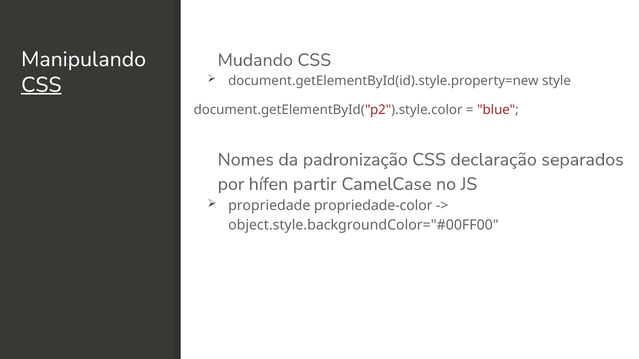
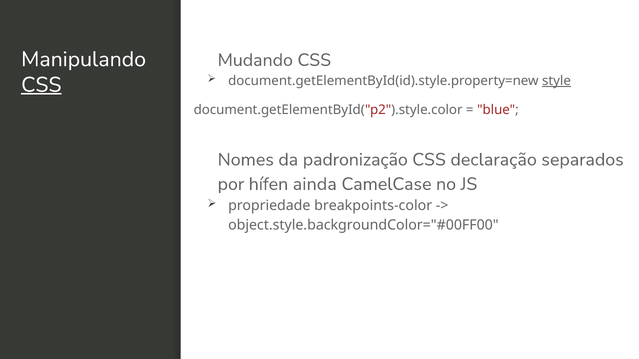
style underline: none -> present (556, 81)
partir: partir -> ainda (315, 184)
propriedade-color: propriedade-color -> breakpoints-color (373, 206)
